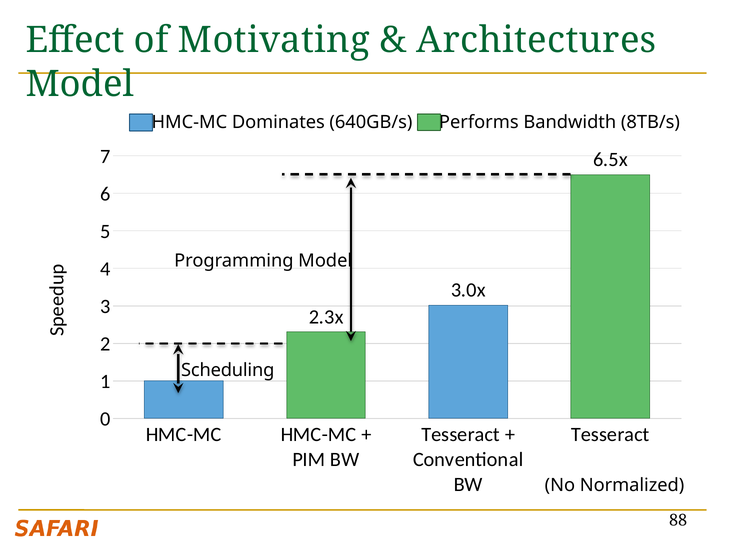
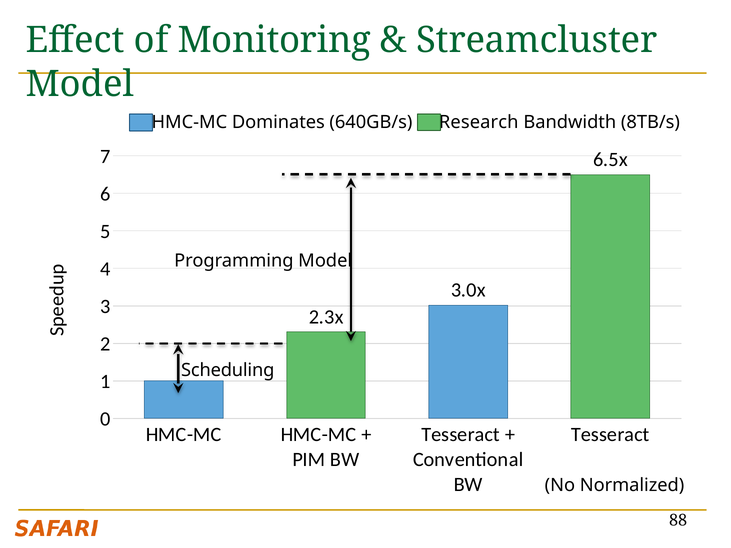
Motivating: Motivating -> Monitoring (274, 40)
Architectures: Architectures -> Streamcluster (537, 40)
Performs: Performs -> Research (479, 122)
